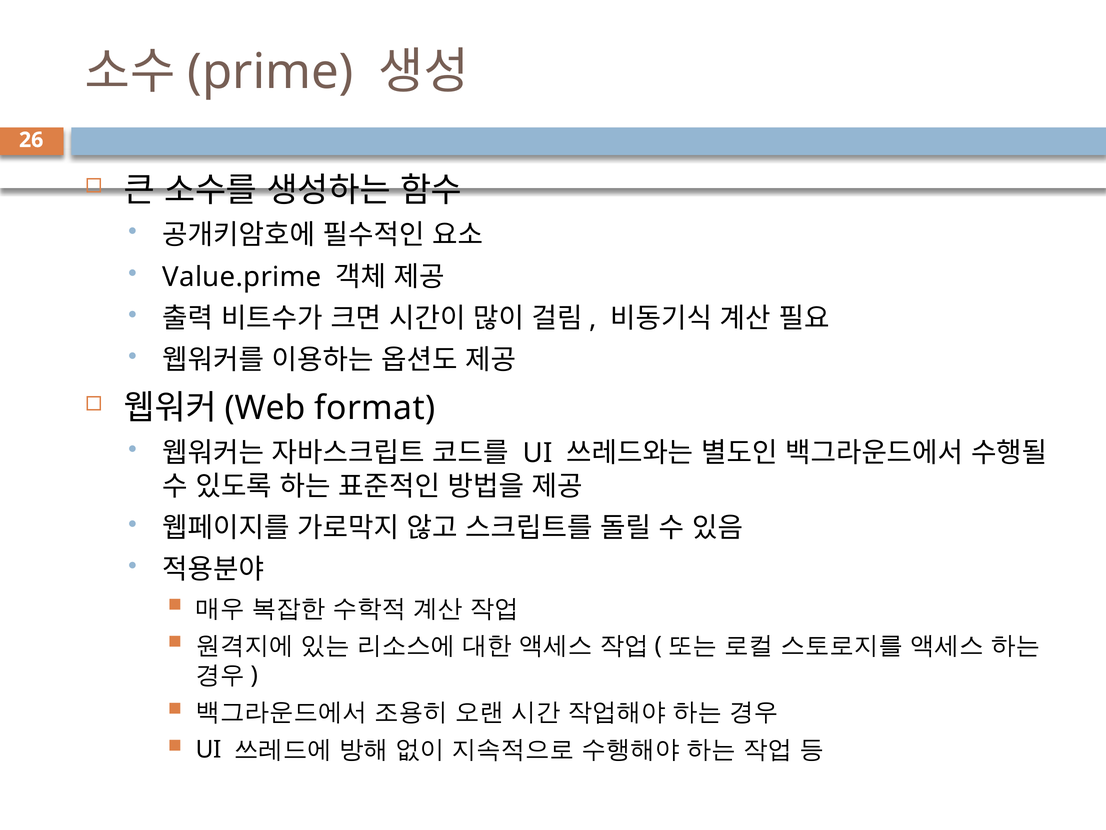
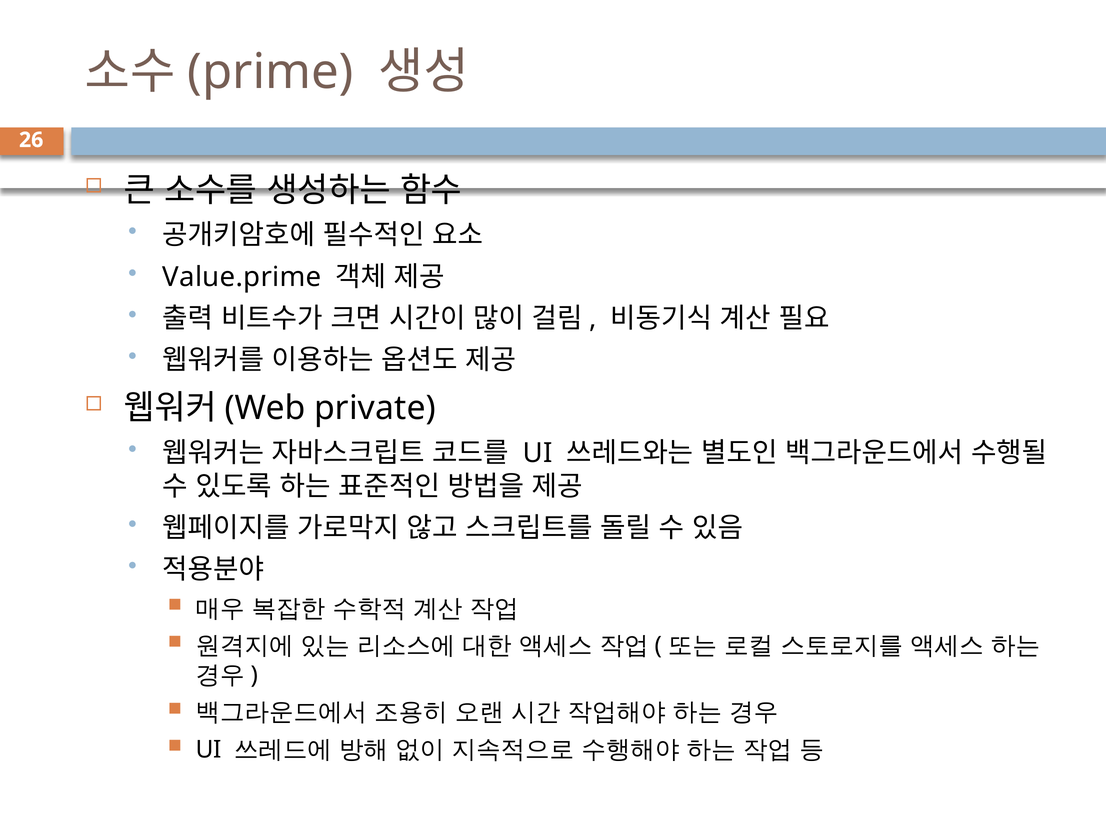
format: format -> private (375, 408)
